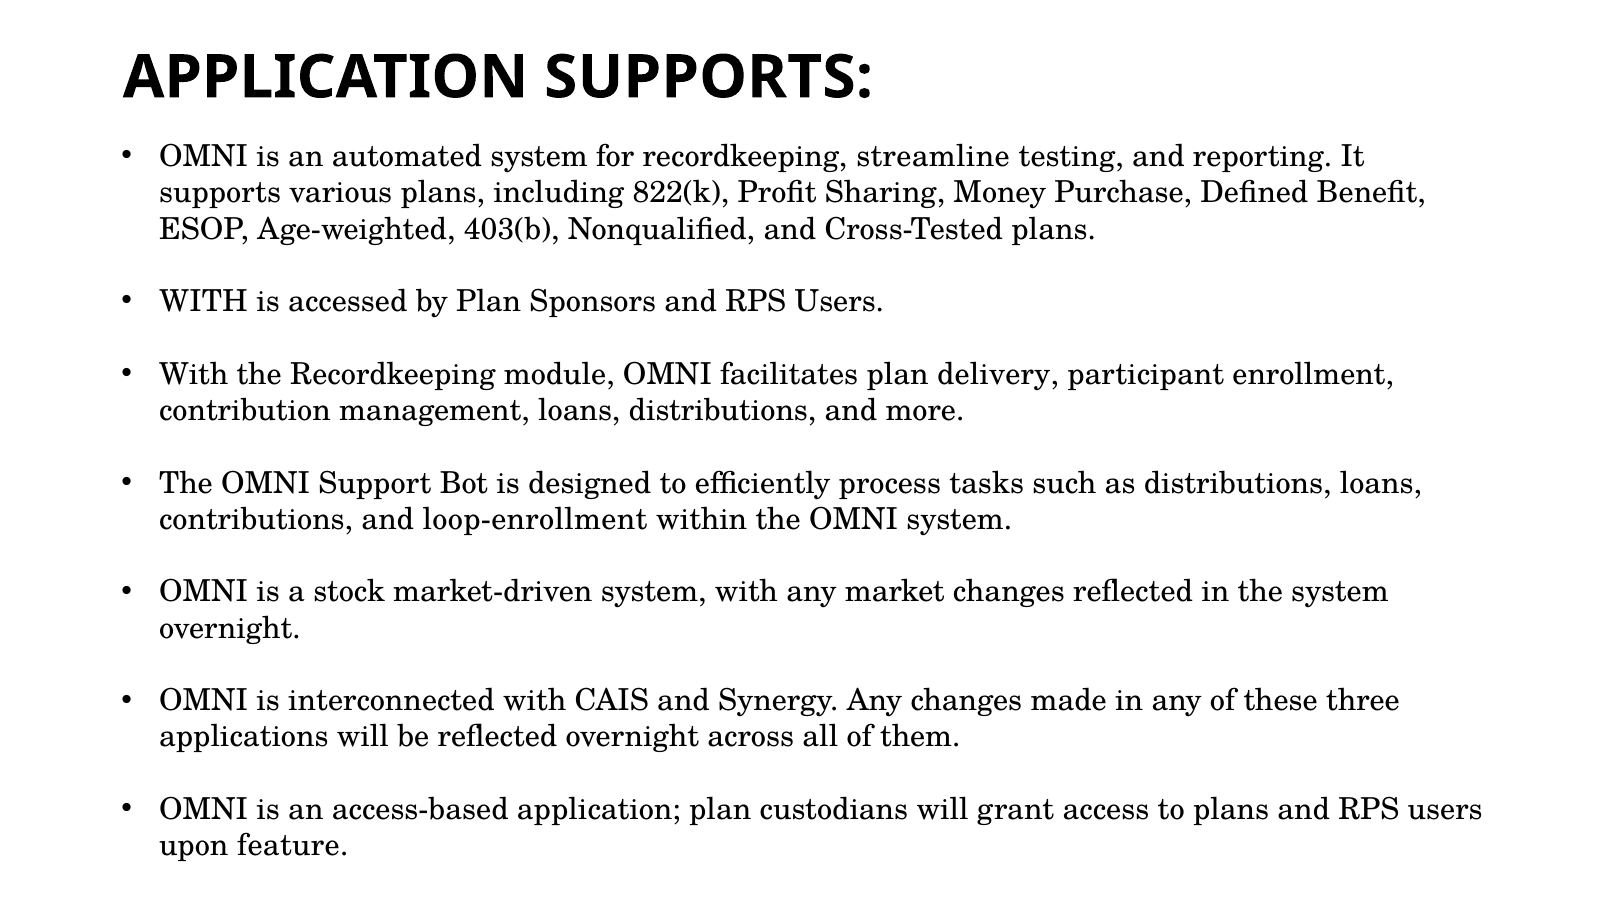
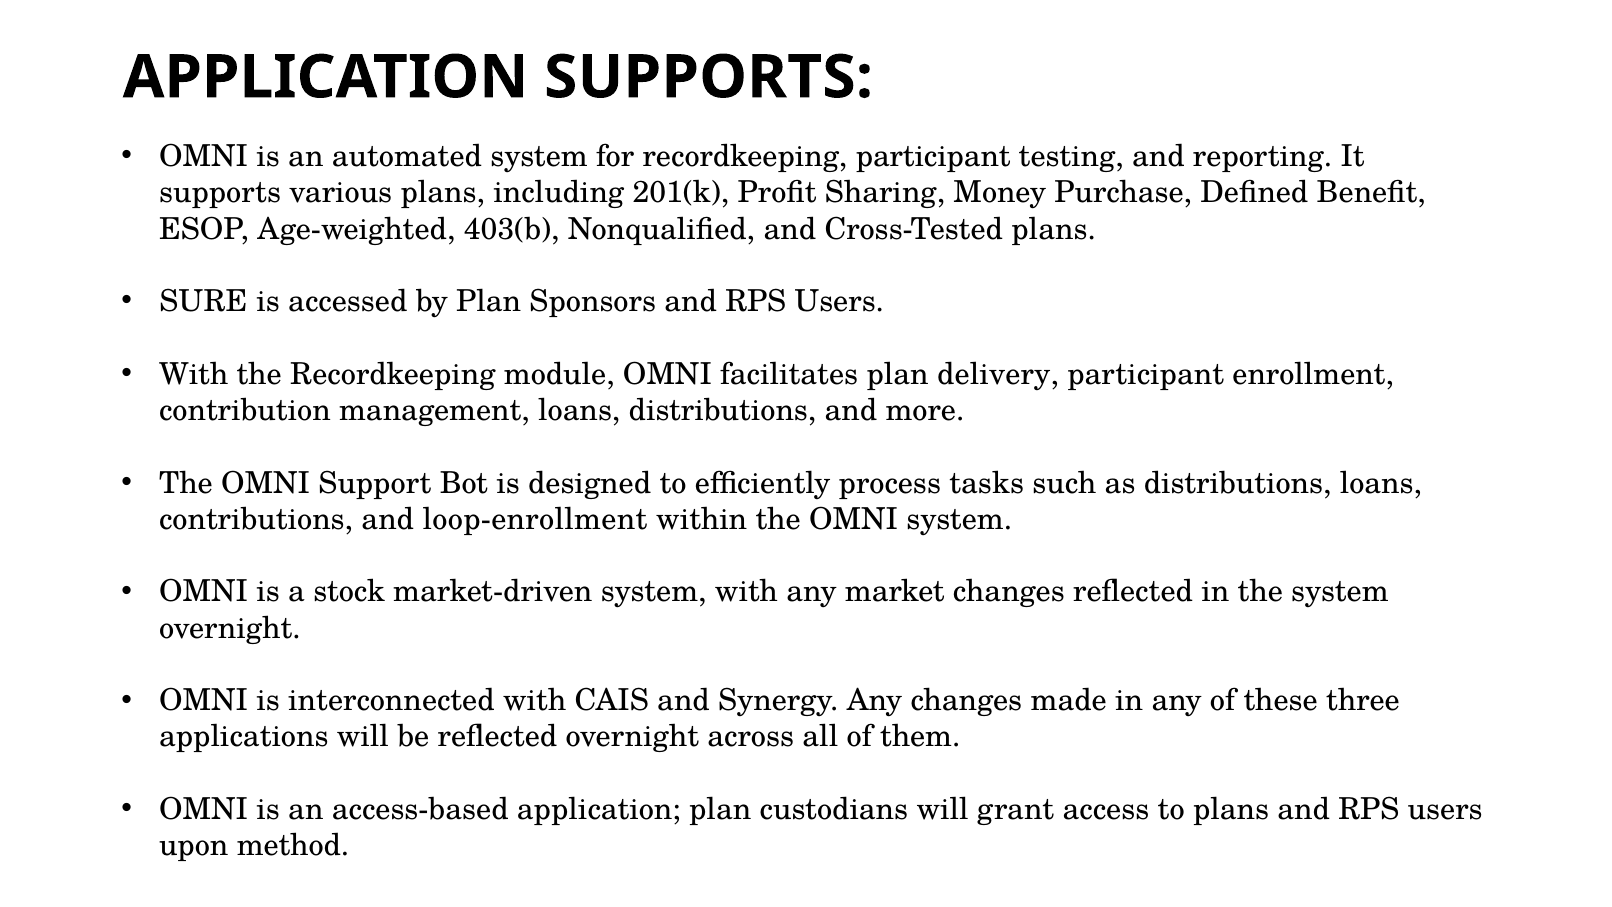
recordkeeping streamline: streamline -> participant (933, 156)
822(k: 822(k -> 201(k (681, 193)
WITH: WITH -> SURE (203, 302)
feature: feature -> method (293, 846)
